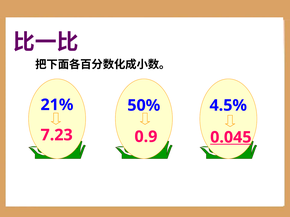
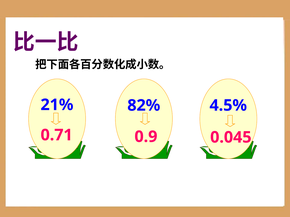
50%: 50% -> 82% (144, 106)
7.23: 7.23 -> 0.71 (57, 135)
0.045 underline: present -> none (231, 138)
